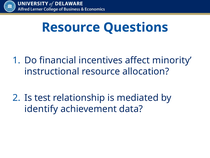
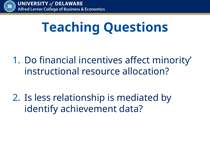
Resource: Resource -> Teaching (71, 27)
test: test -> less (43, 97)
